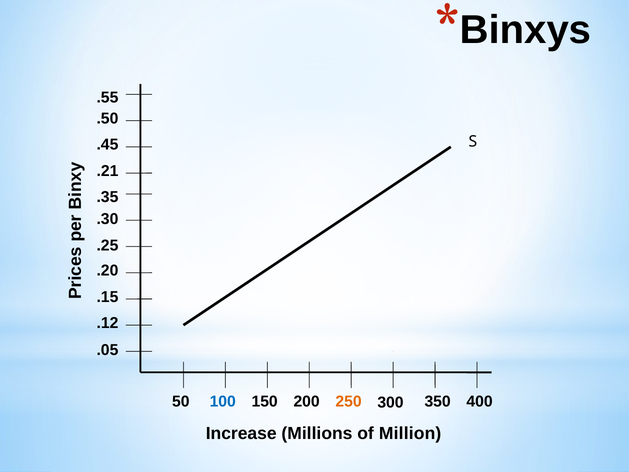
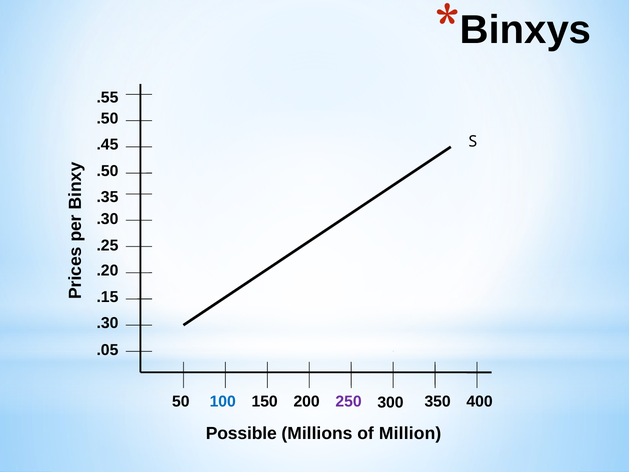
.21: .21 -> .50 (107, 171)
.12: .12 -> .30 (107, 323)
250 colour: orange -> purple (349, 401)
Increase: Increase -> Possible (241, 433)
